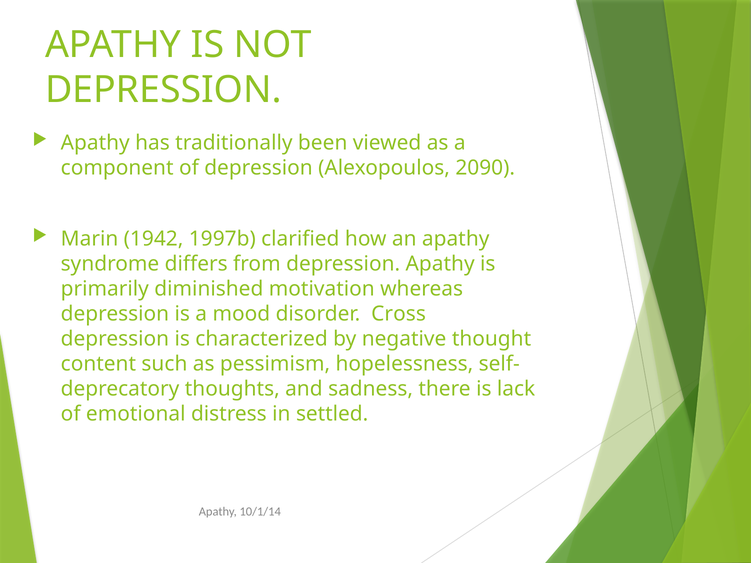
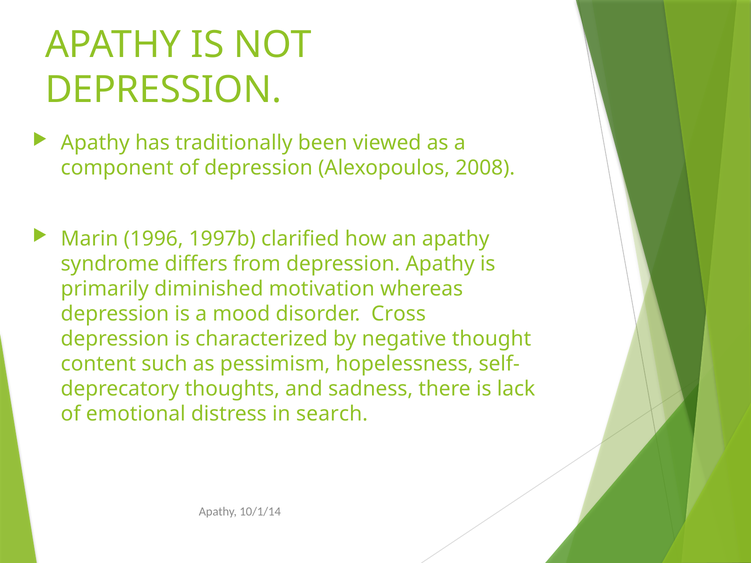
2090: 2090 -> 2008 (485, 168)
1942: 1942 -> 1996 (154, 239)
settled: settled -> search (332, 414)
